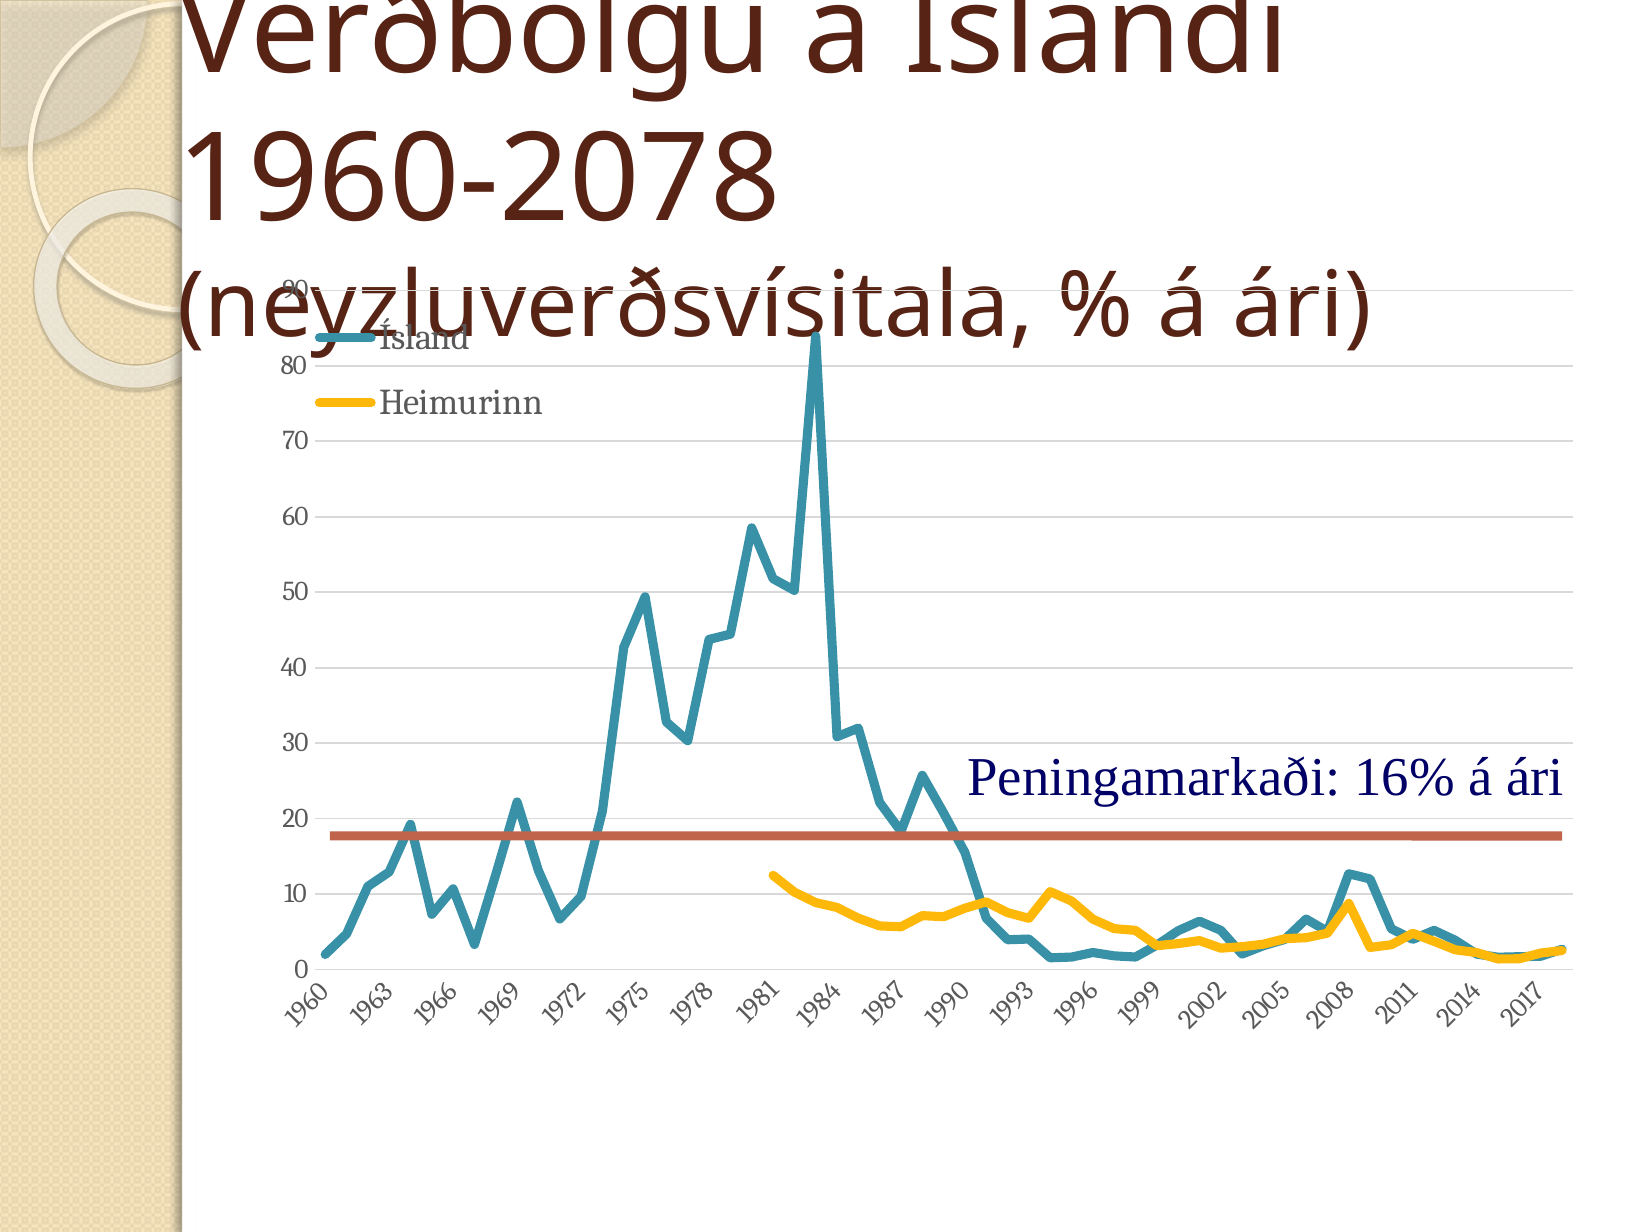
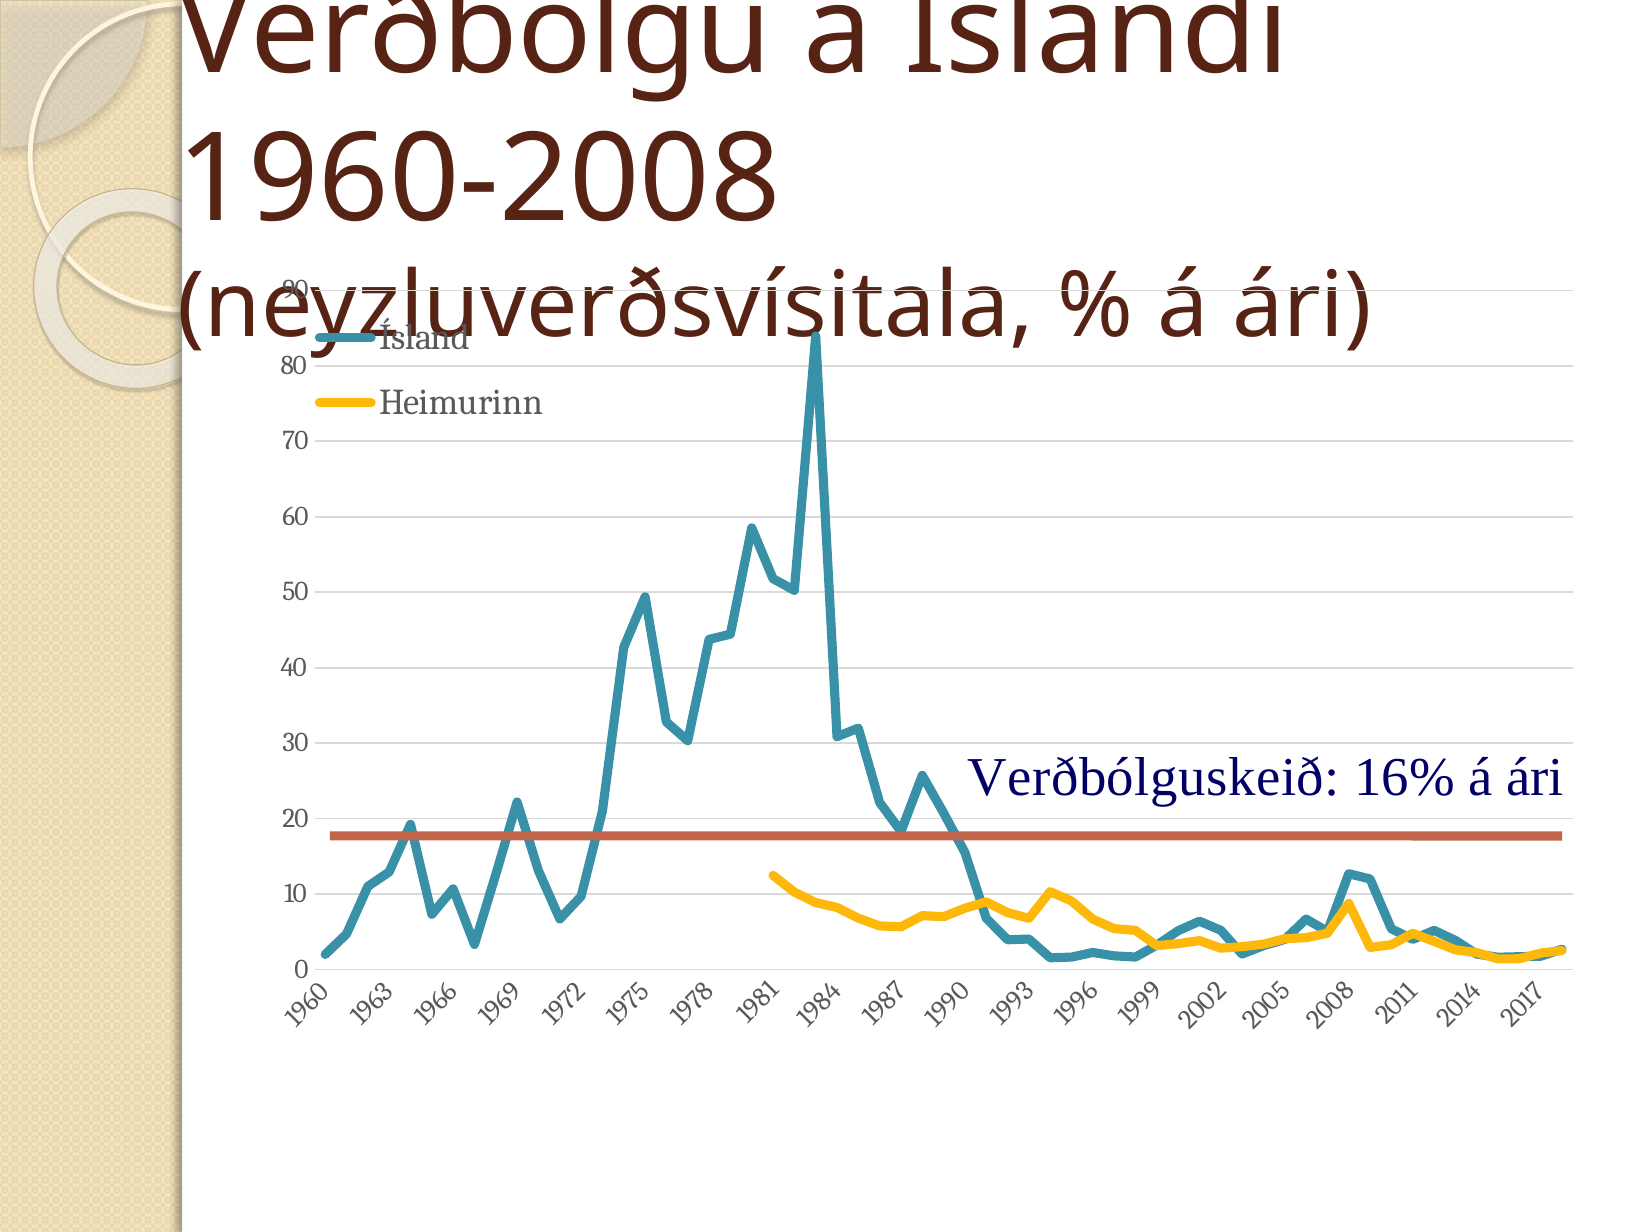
1960-2078: 1960-2078 -> 1960-2008 (479, 180)
Peningamarkaði: Peningamarkaði -> Verðbólguskeið (1154, 777)
